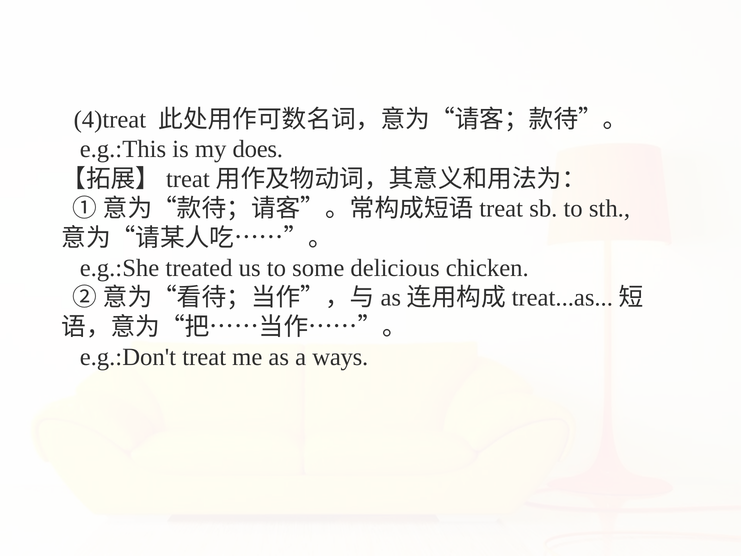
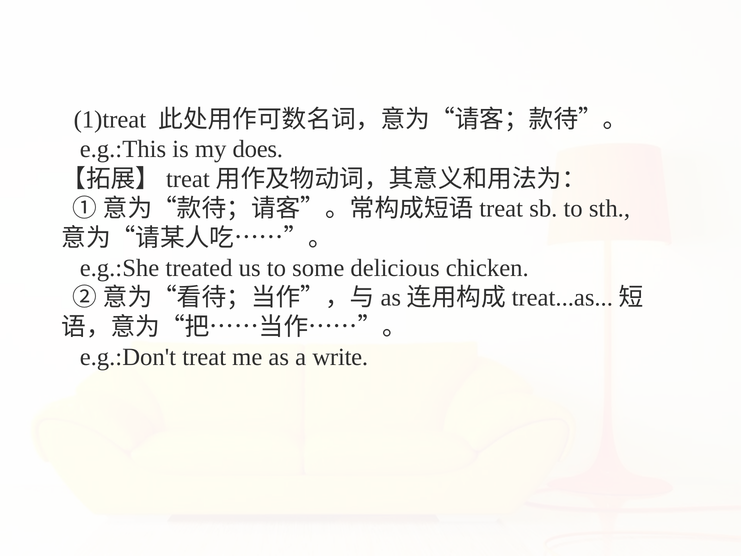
4)treat: 4)treat -> 1)treat (110, 120)
ways: ways -> write (340, 357)
